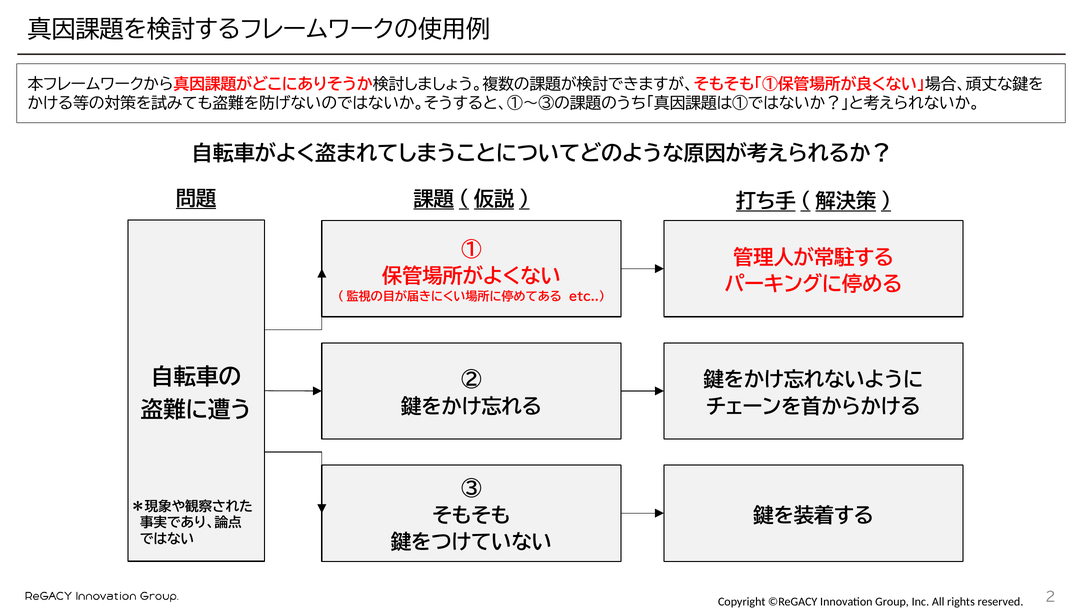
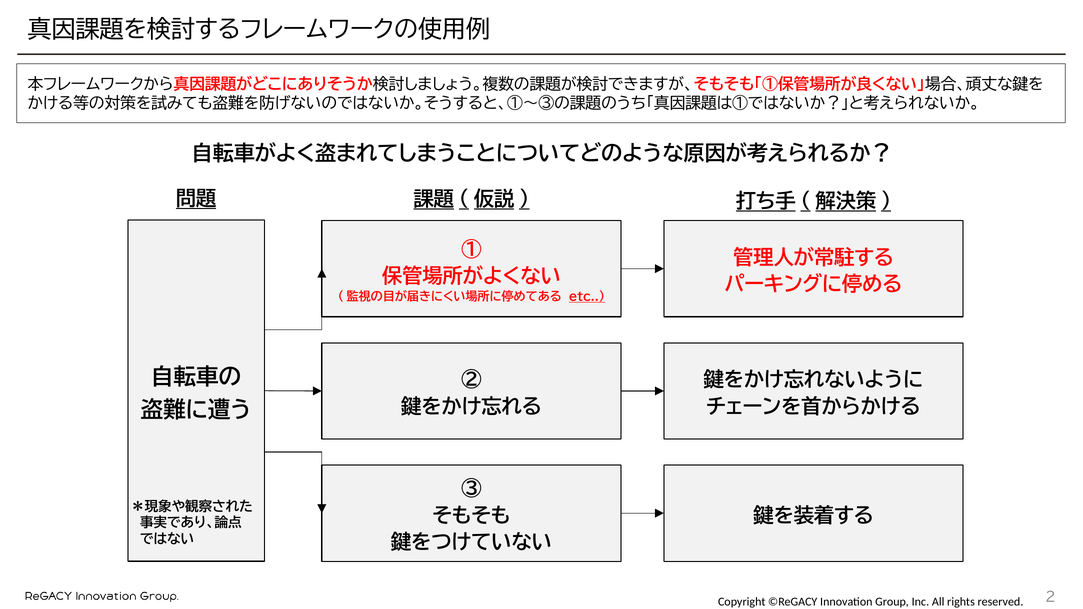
etc underline: none -> present (587, 297)
